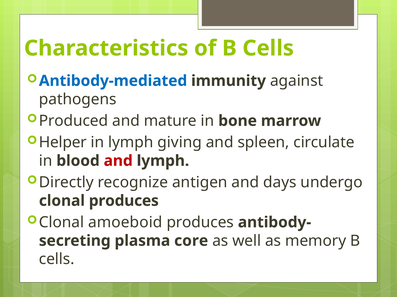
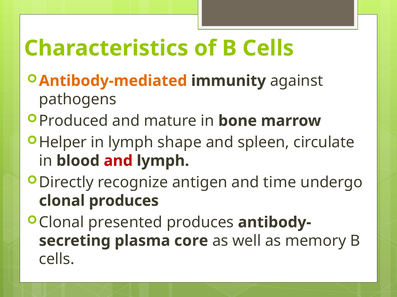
Antibody-mediated colour: blue -> orange (113, 81)
giving: giving -> shape (180, 143)
days: days -> time (280, 183)
amoeboid: amoeboid -> presented (125, 223)
